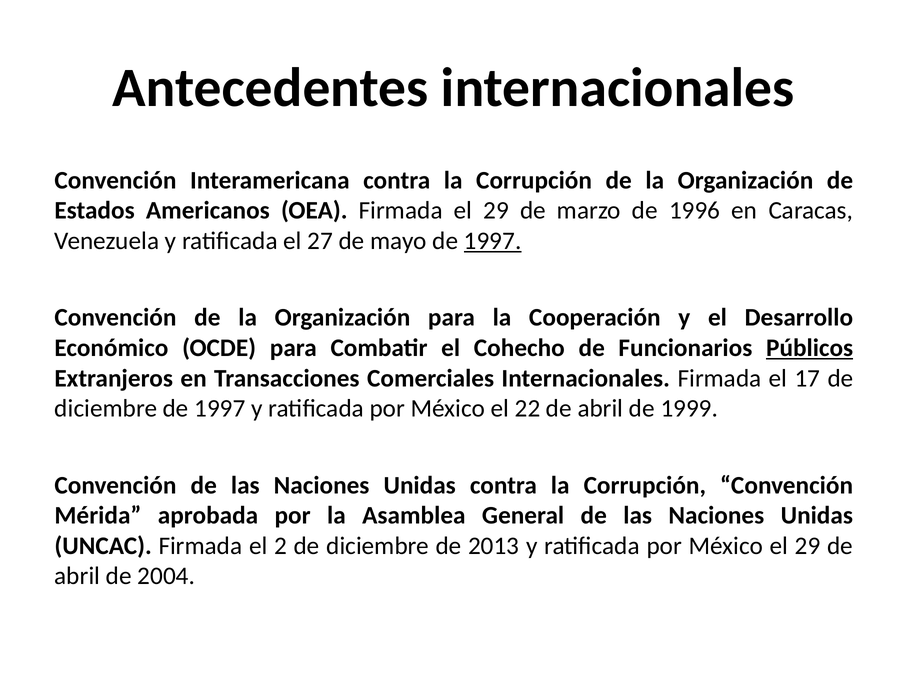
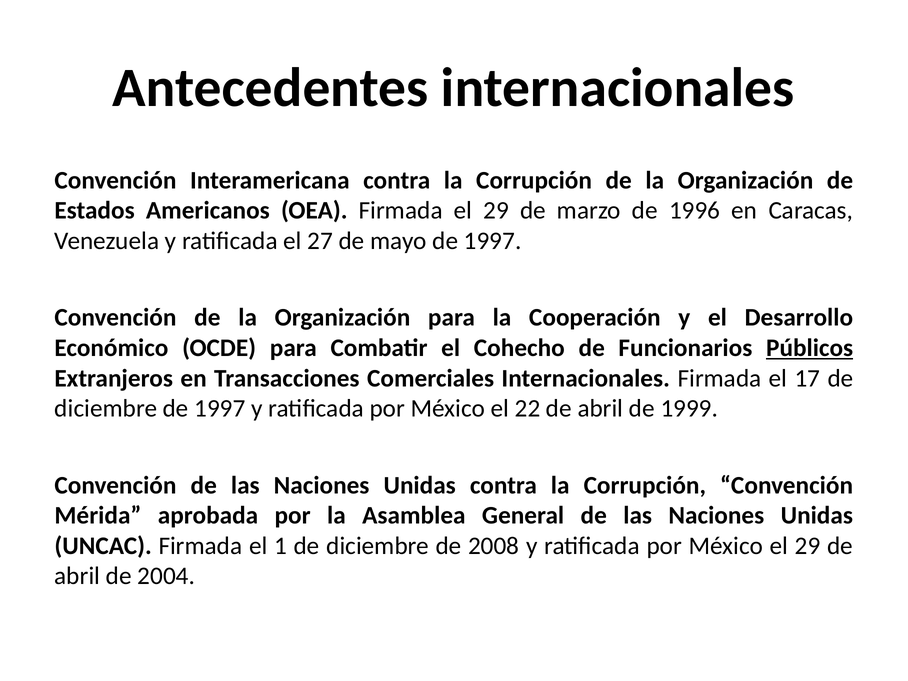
1997 underline: present -> none (493, 241)
2: 2 -> 1 (281, 546)
2013: 2013 -> 2008 (494, 546)
